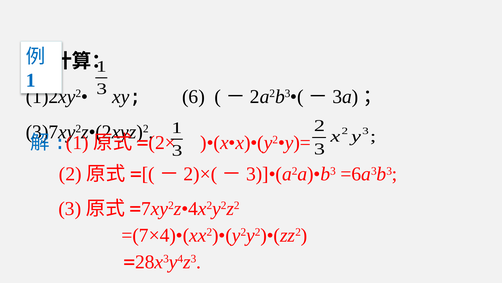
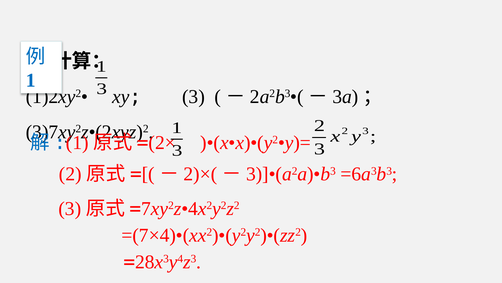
xy 6: 6 -> 3 (193, 96)
